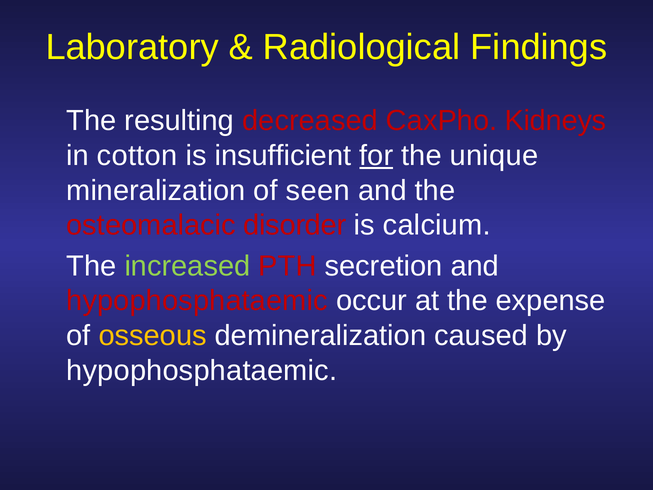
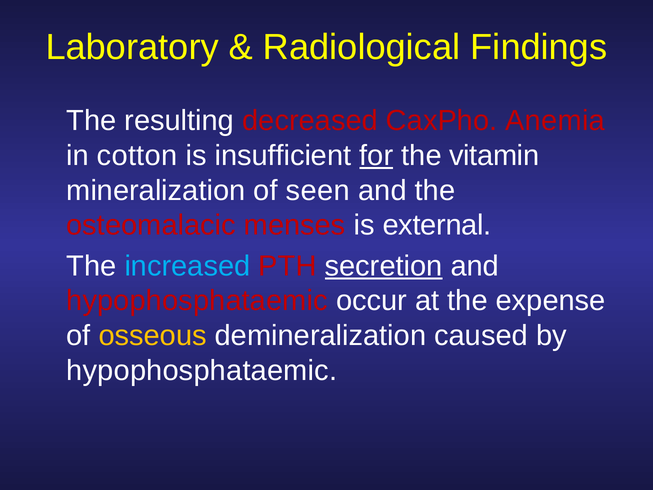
Kidneys: Kidneys -> Anemia (555, 121)
unique: unique -> vitamin (494, 155)
disorder: disorder -> menses (295, 225)
calcium: calcium -> external (437, 225)
increased colour: light green -> light blue (187, 266)
secretion underline: none -> present (384, 266)
